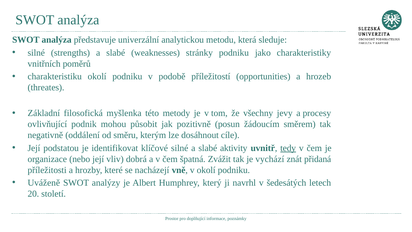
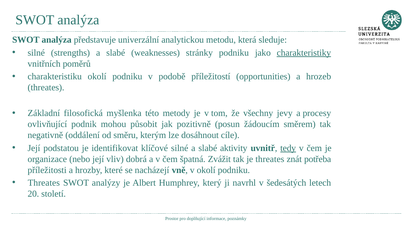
charakteristiky underline: none -> present (304, 53)
je vychází: vychází -> threates (270, 159)
přidaná: přidaná -> potřeba (318, 159)
Uváženě: Uváženě -> Threates (44, 183)
